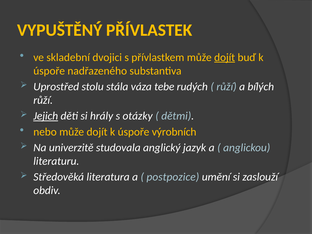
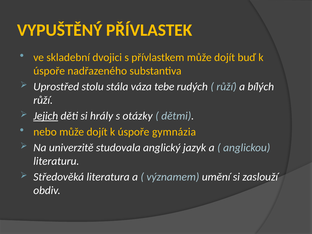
dojít underline: present -> none (225, 57)
výrobních: výrobních -> gymnázia (174, 132)
postpozice: postpozice -> významem (173, 177)
